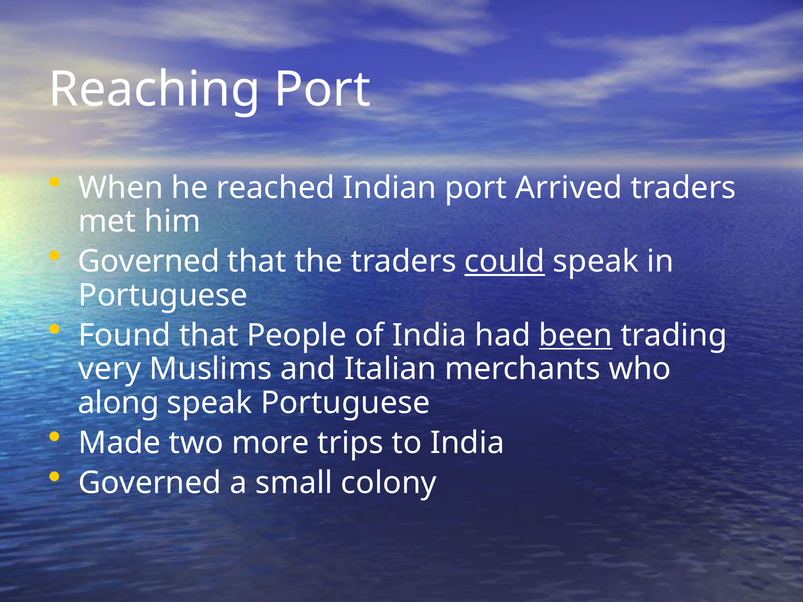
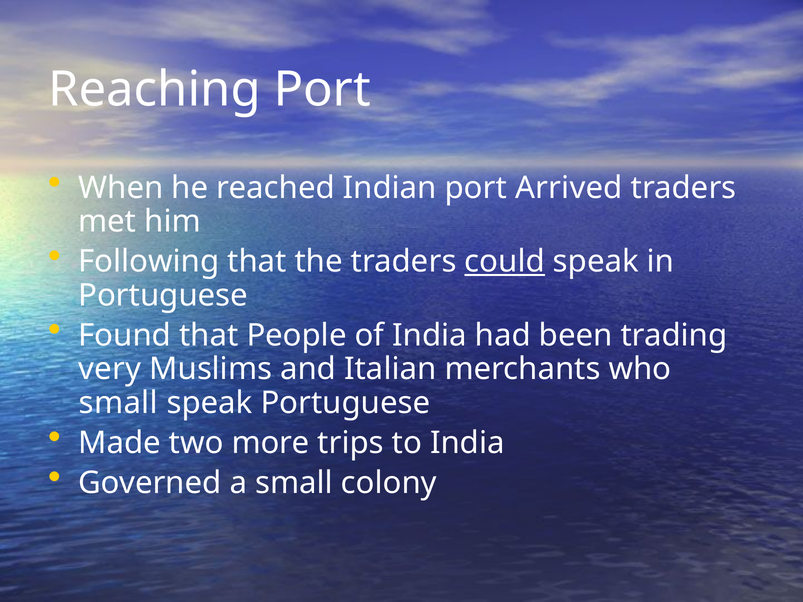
Governed: Governed -> Following (149, 262)
been underline: present -> none (576, 335)
along: along -> small (118, 403)
